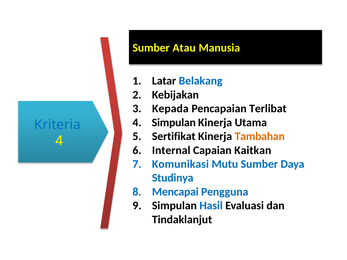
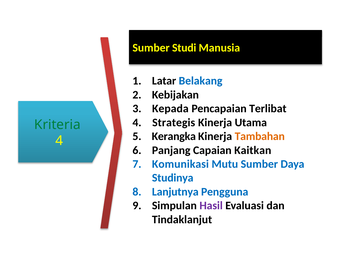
Atau: Atau -> Studi (184, 48)
4 Simpulan: Simpulan -> Strategis (174, 123)
Kriteria colour: blue -> green (57, 125)
Sertifikat: Sertifikat -> Kerangka (174, 136)
Internal: Internal -> Panjang (171, 150)
Mencapai: Mencapai -> Lanjutnya (175, 192)
Hasil colour: blue -> purple (211, 206)
